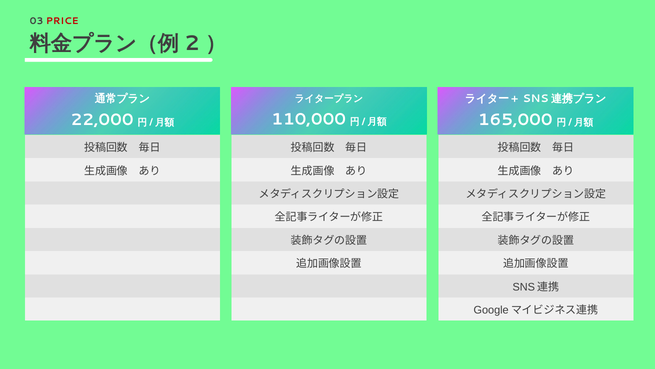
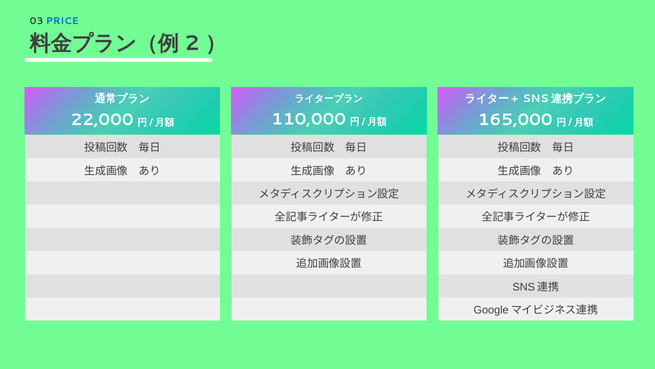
PRICE colour: red -> blue (62, 21)
